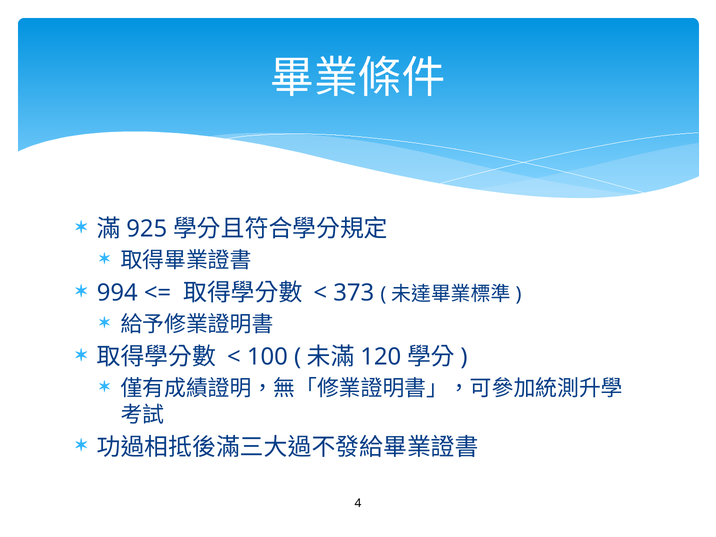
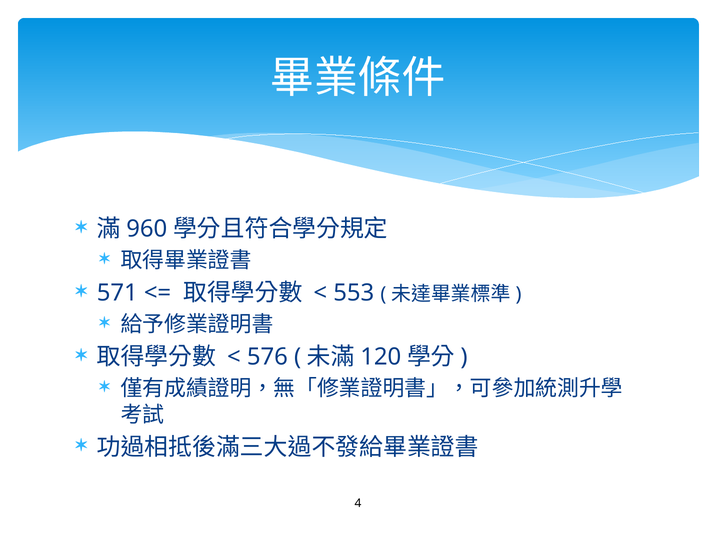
925: 925 -> 960 (147, 229)
994: 994 -> 571 (117, 293)
373: 373 -> 553 (354, 293)
100: 100 -> 576 (267, 357)
